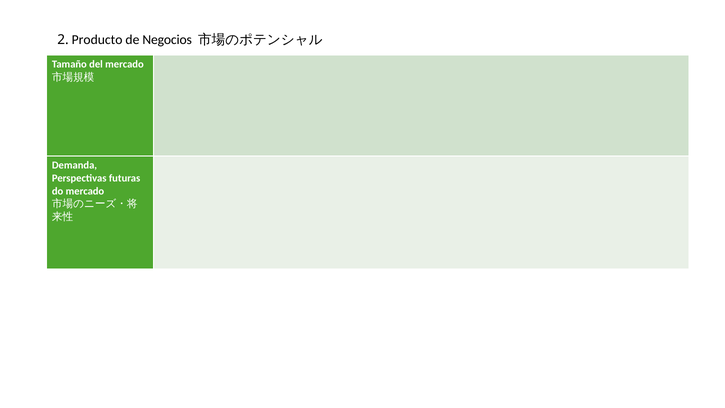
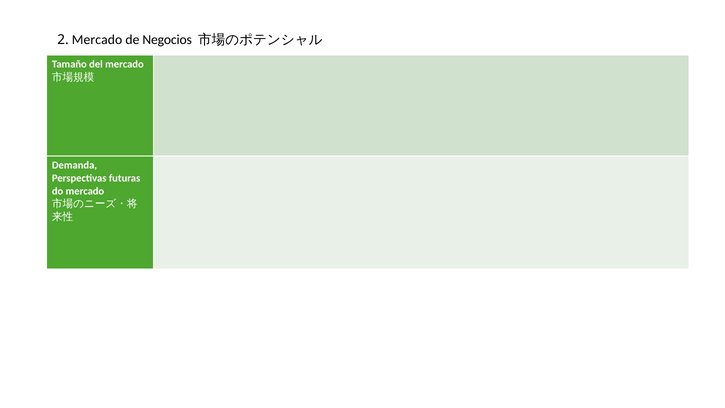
2 Producto: Producto -> Mercado (97, 40)
